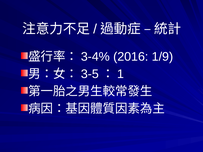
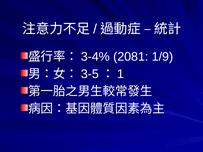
2016: 2016 -> 2081 (131, 57)
